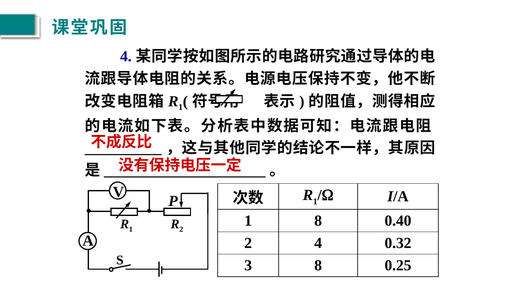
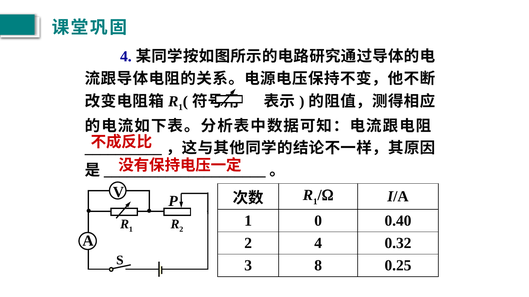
1 8: 8 -> 0 (318, 221)
